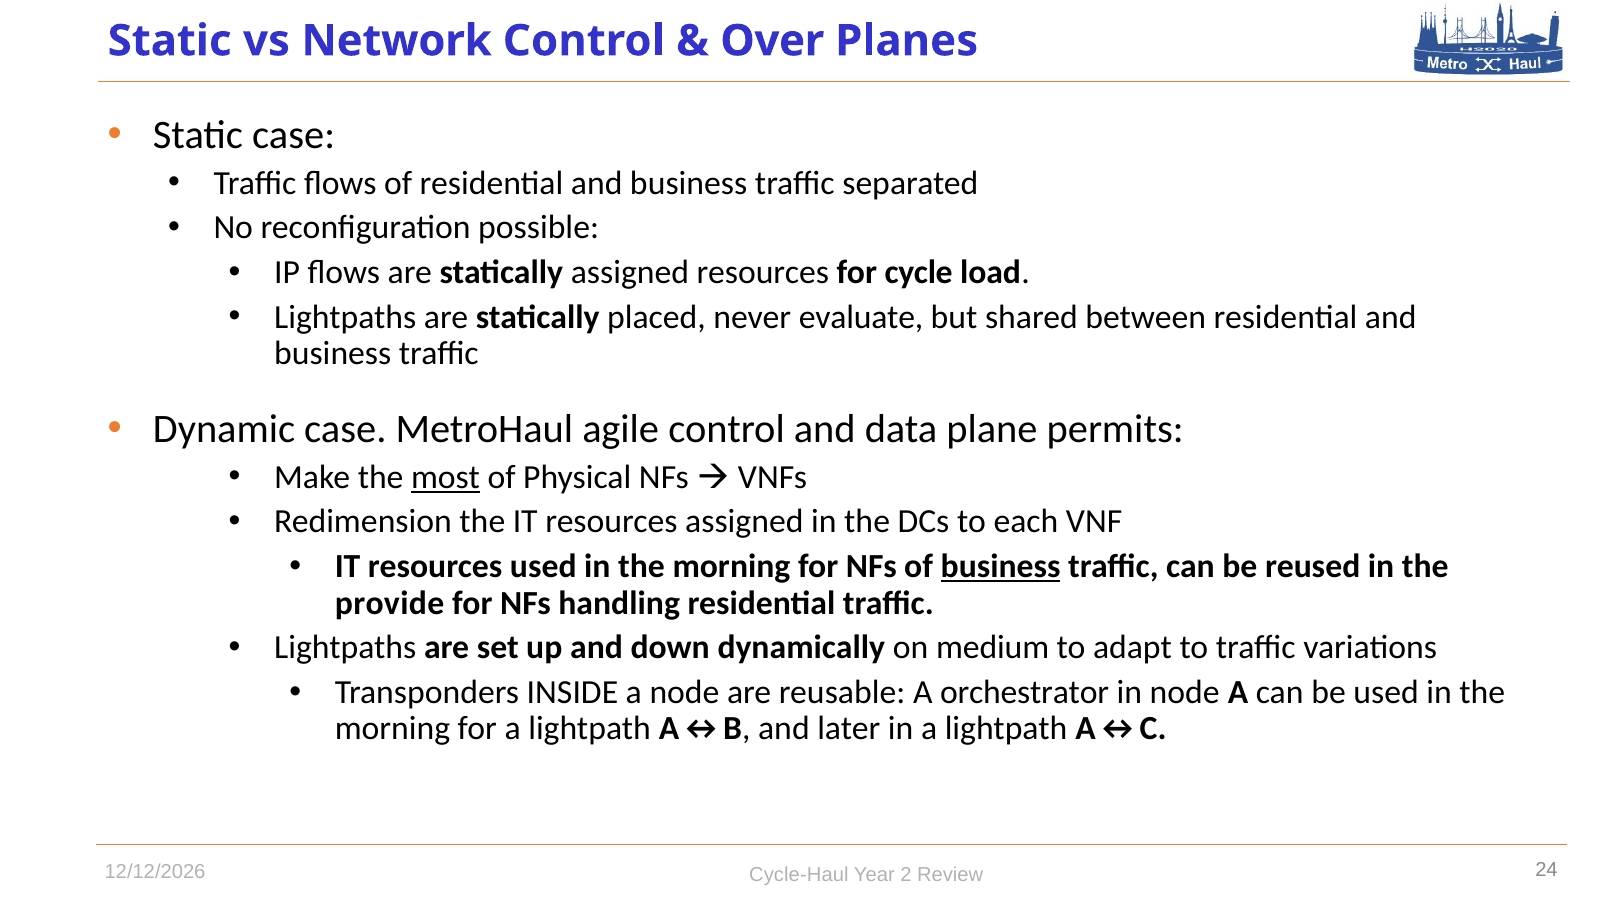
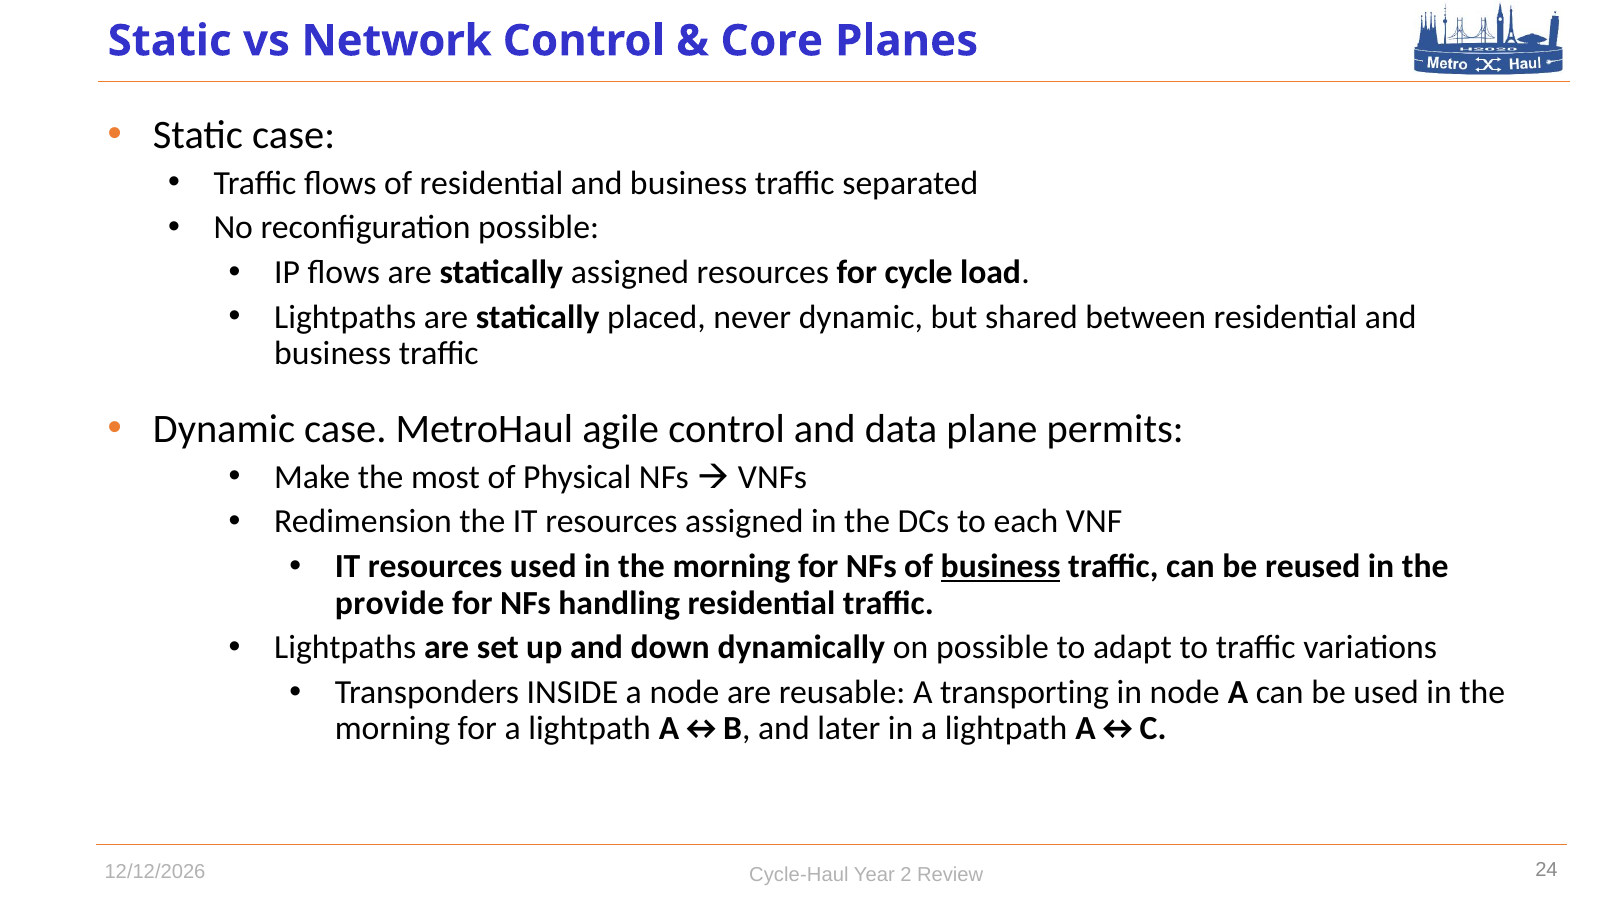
Over: Over -> Core (772, 41)
never evaluate: evaluate -> dynamic (861, 317)
most underline: present -> none (445, 477)
on medium: medium -> possible (993, 648)
orchestrator: orchestrator -> transporting (1024, 692)
